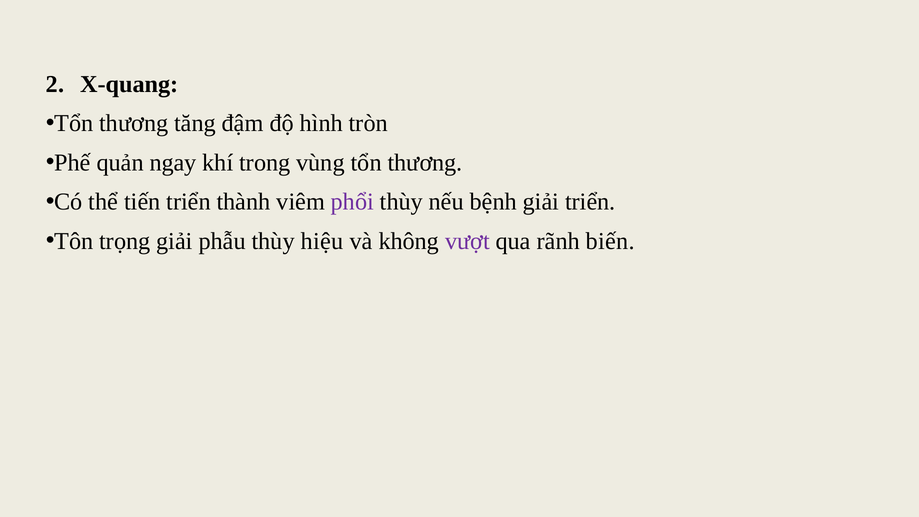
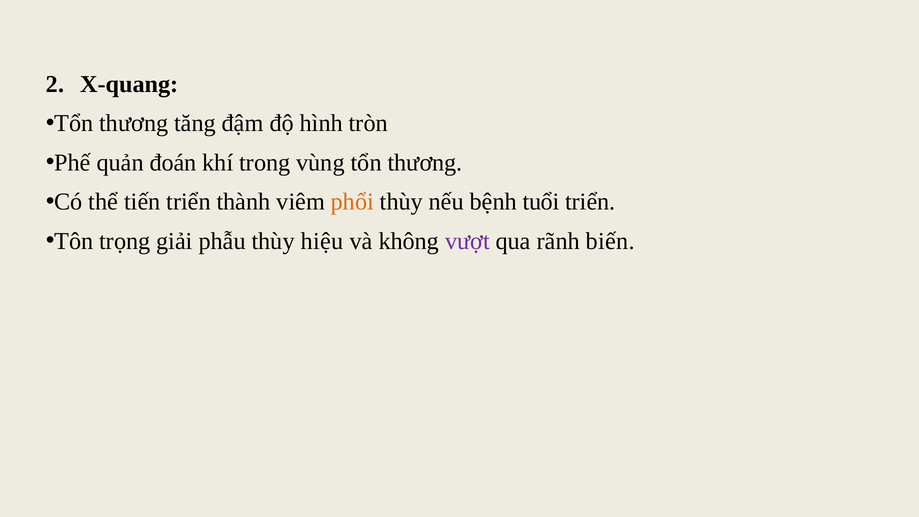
ngay: ngay -> đoán (173, 163)
phổi colour: purple -> orange (352, 202)
bệnh giải: giải -> tuổi (541, 202)
